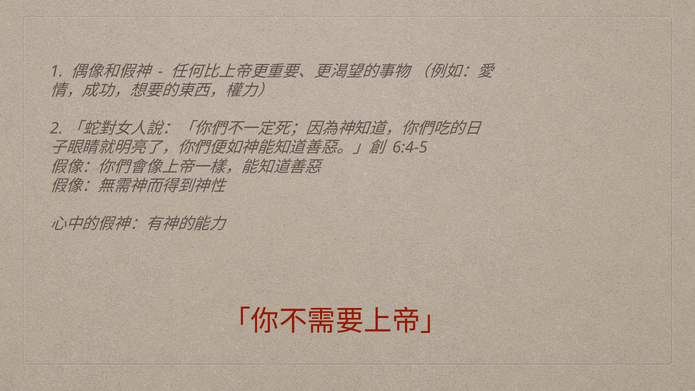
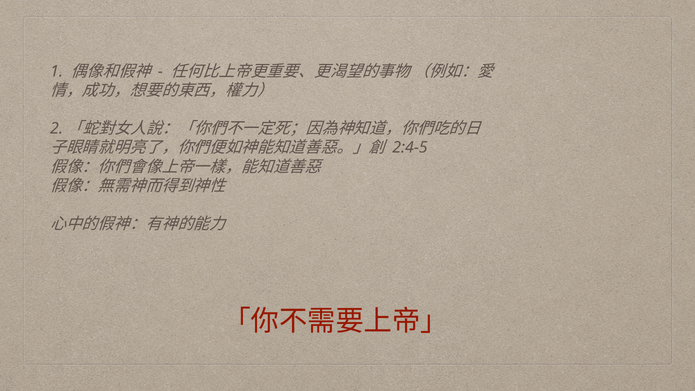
6:4-5: 6:4-5 -> 2:4-5 (410, 148)
